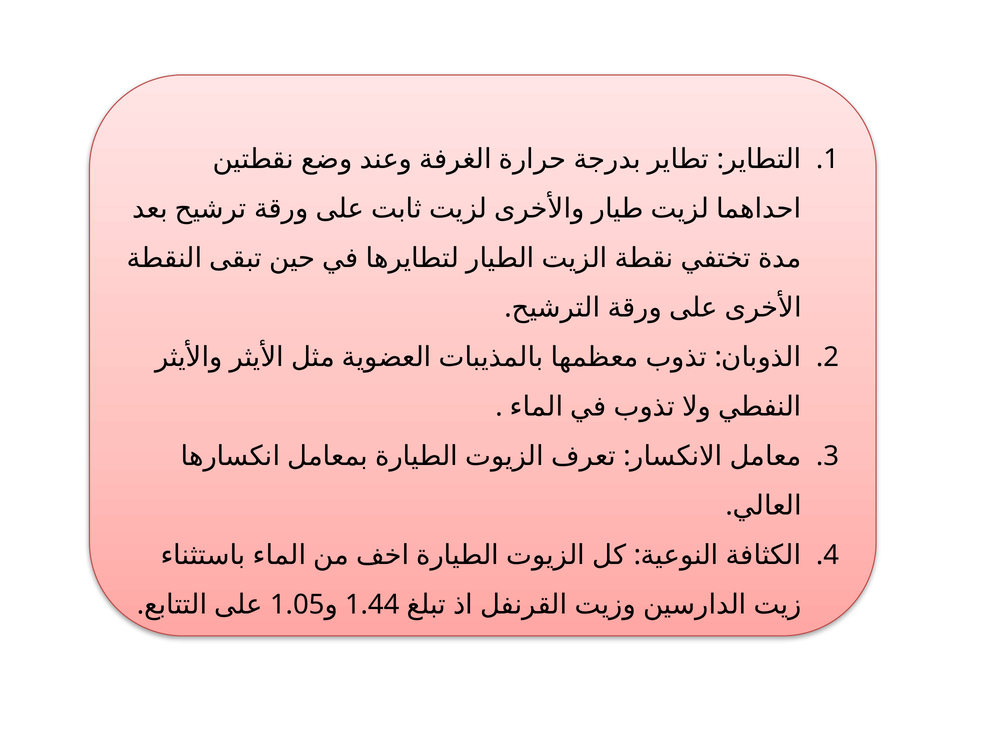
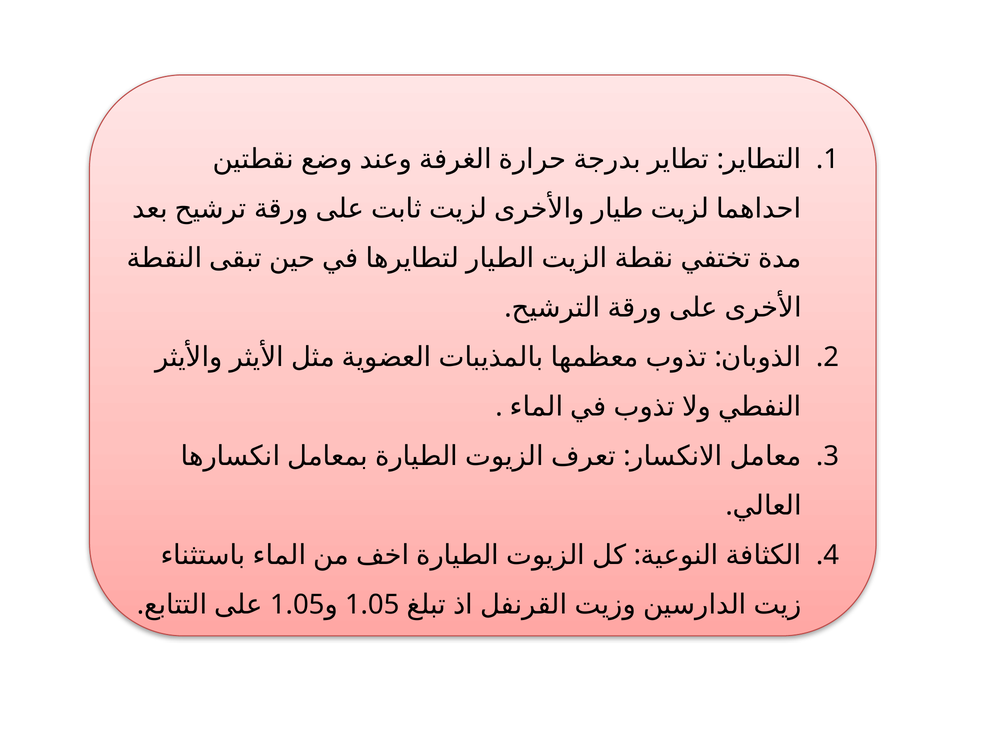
1.44: 1.44 -> 1.05 (372, 604)
